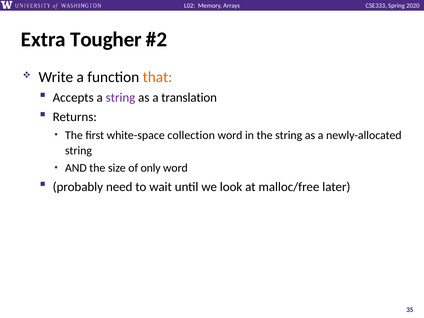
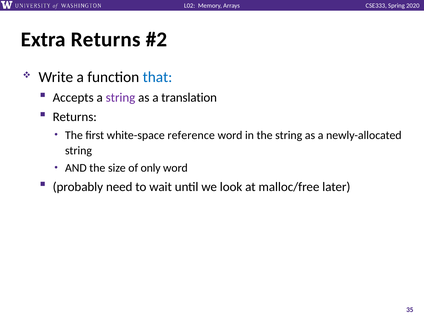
Extra Tougher: Tougher -> Returns (106, 39)
that colour: orange -> blue (158, 77)
collection: collection -> reference (191, 135)
